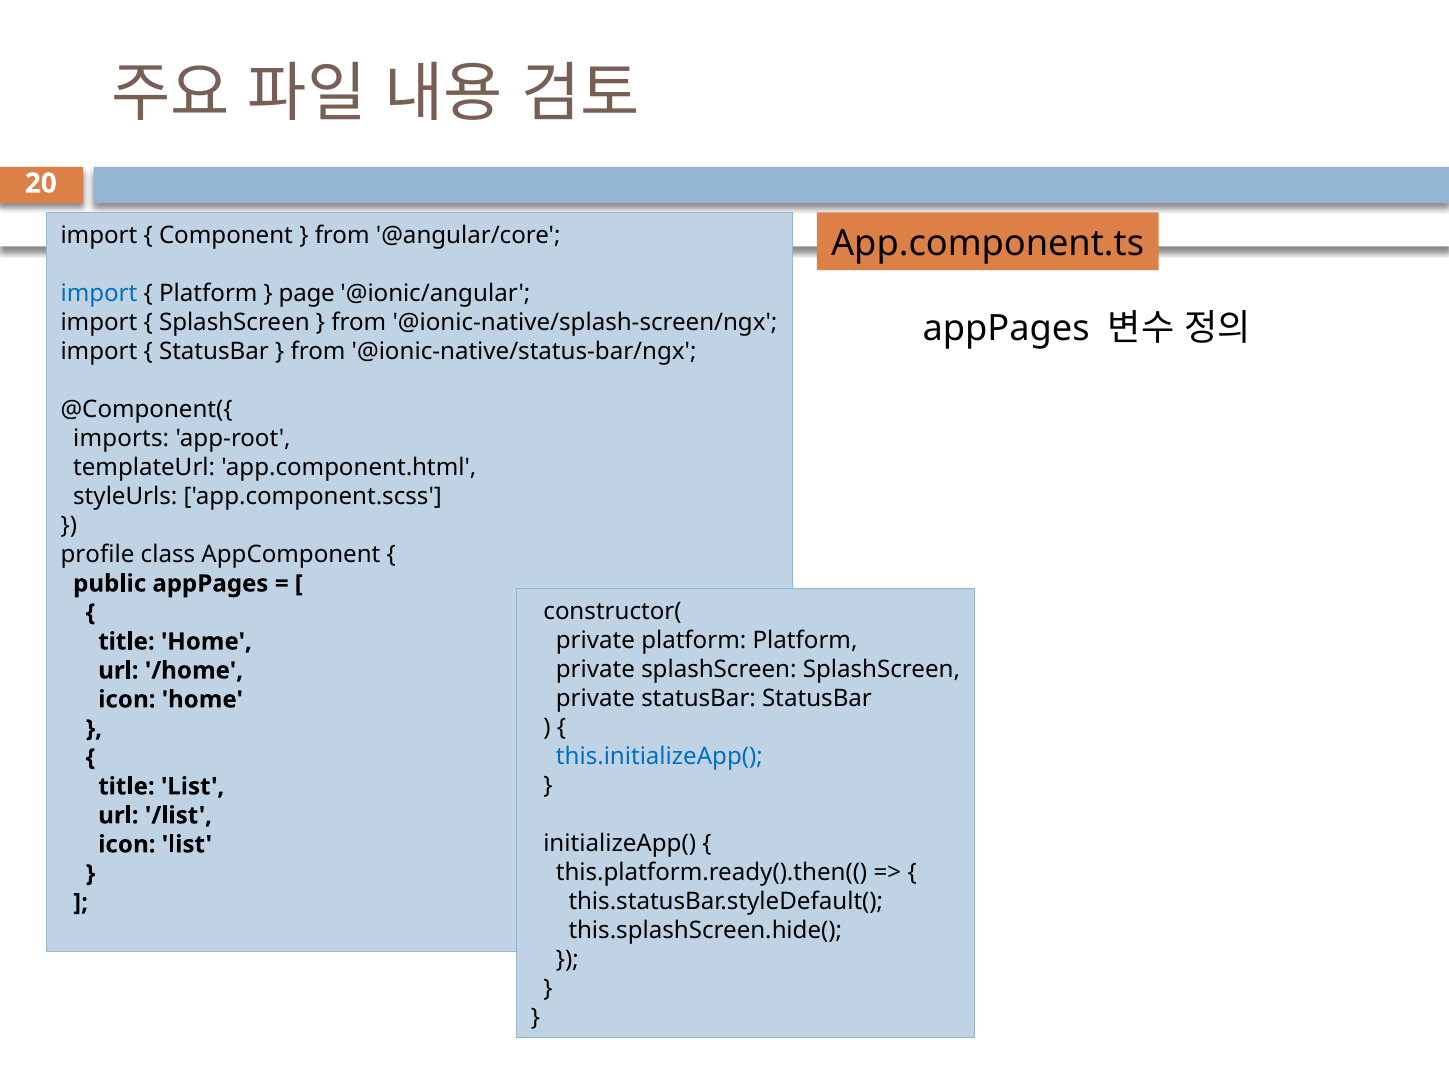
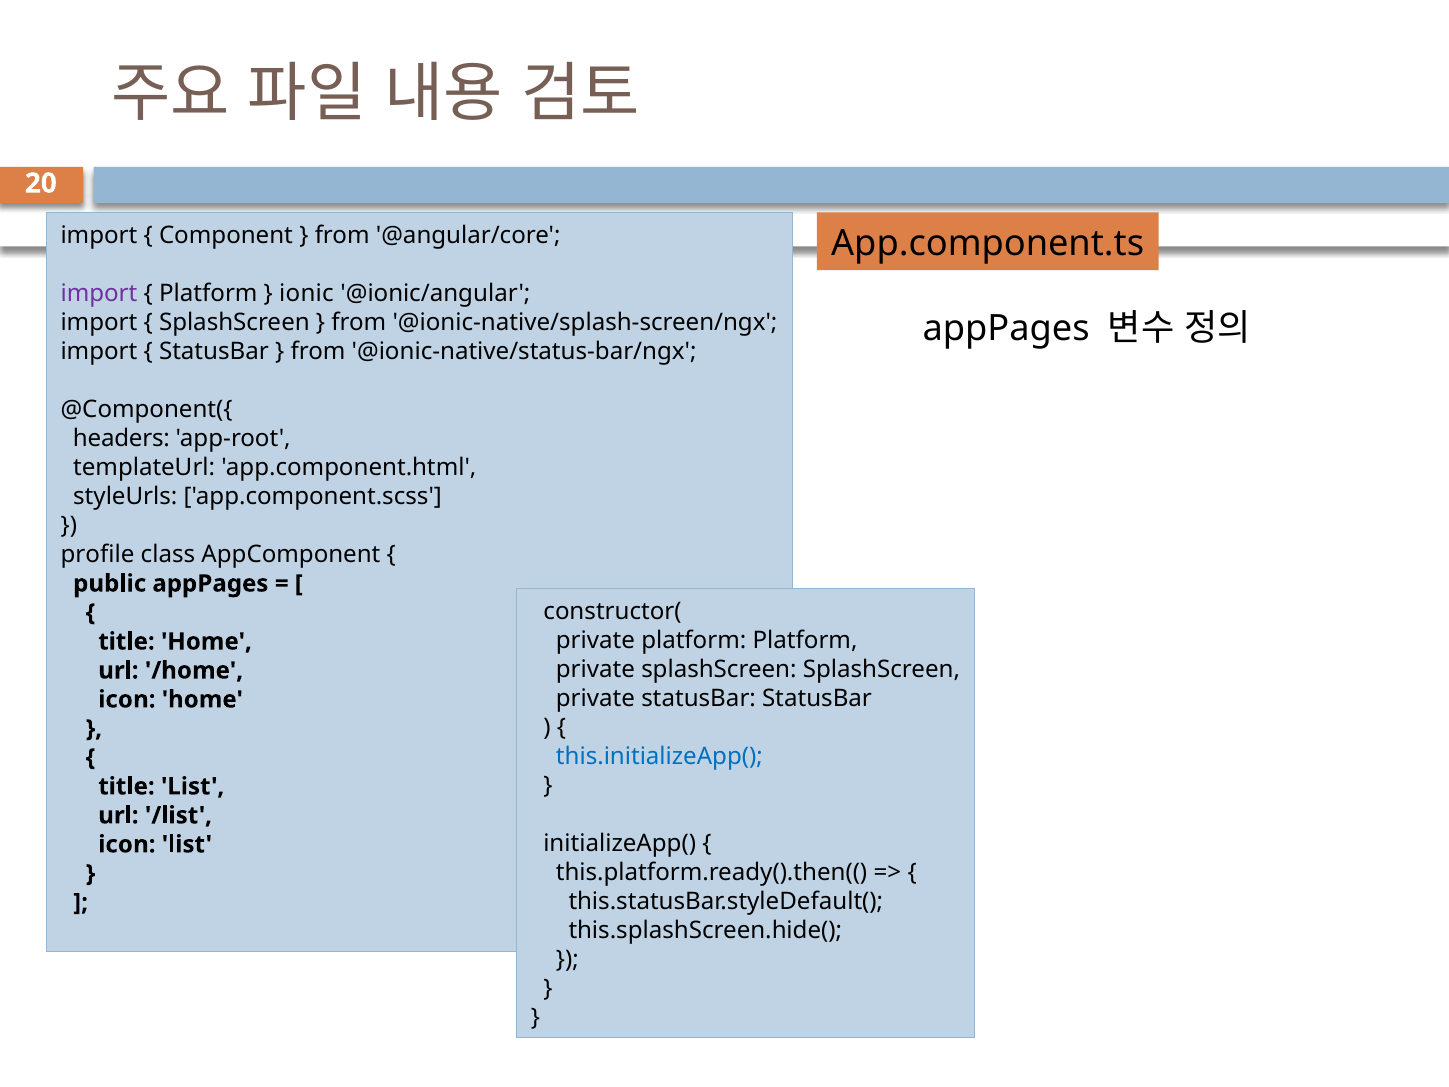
import colour: blue -> purple (99, 294)
page: page -> ionic (306, 294)
imports: imports -> headers (121, 439)
